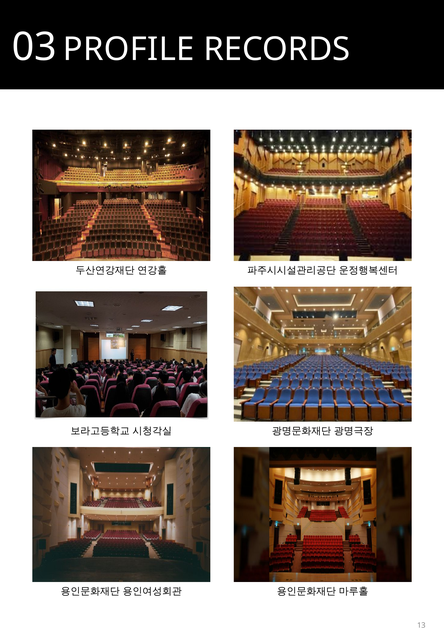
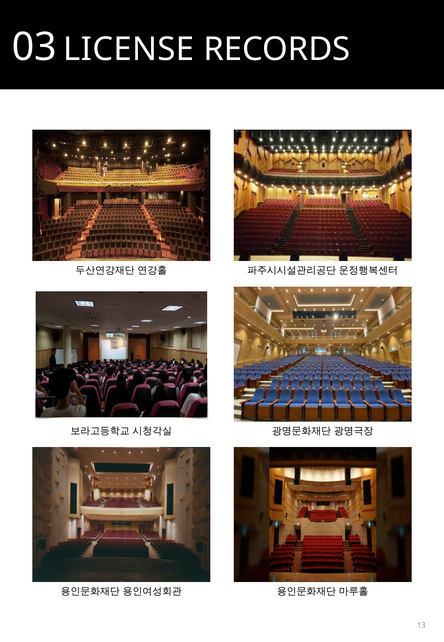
PROFILE: PROFILE -> LICENSE (129, 49)
